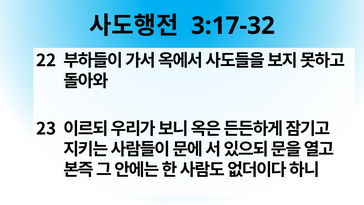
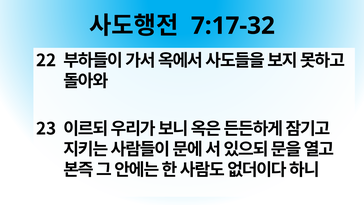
3:17-32: 3:17-32 -> 7:17-32 (233, 26)
